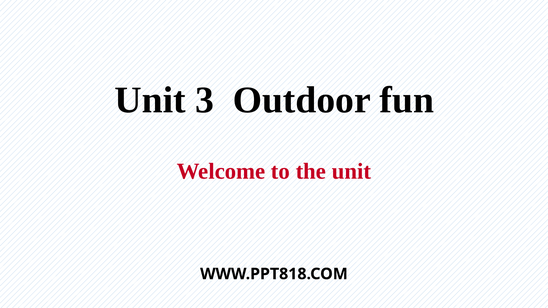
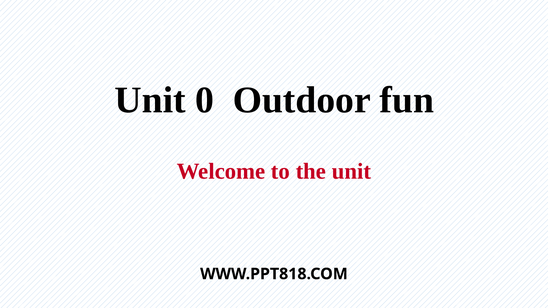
3: 3 -> 0 (204, 100)
